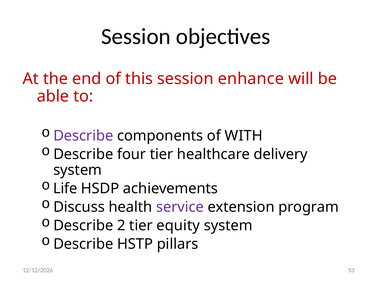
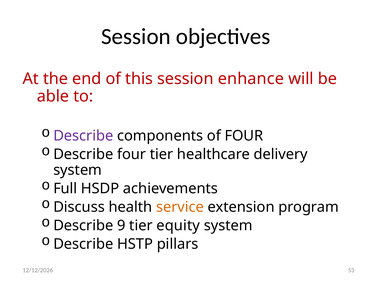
of WITH: WITH -> FOUR (244, 136)
Life: Life -> Full (65, 188)
service colour: purple -> orange (180, 207)
2: 2 -> 9 (121, 225)
